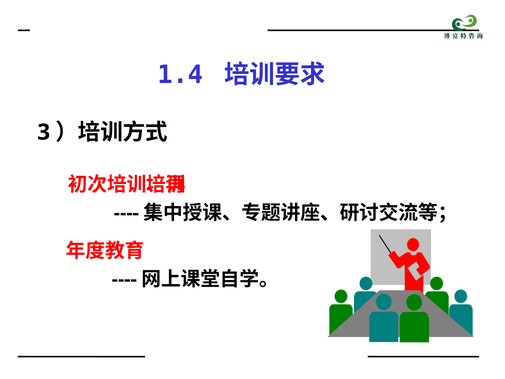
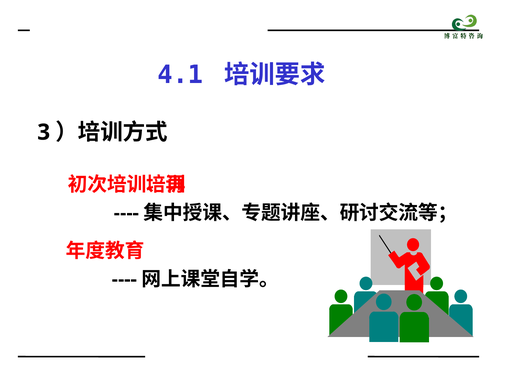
1.4: 1.4 -> 4.1 (180, 75)
